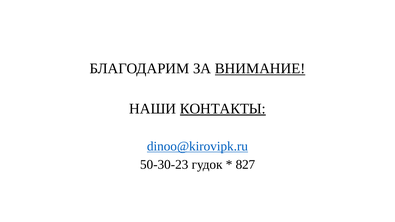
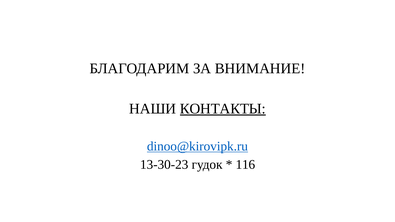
ВНИМАНИЕ underline: present -> none (260, 69)
50-30-23: 50-30-23 -> 13-30-23 (164, 165)
827: 827 -> 116 (245, 165)
